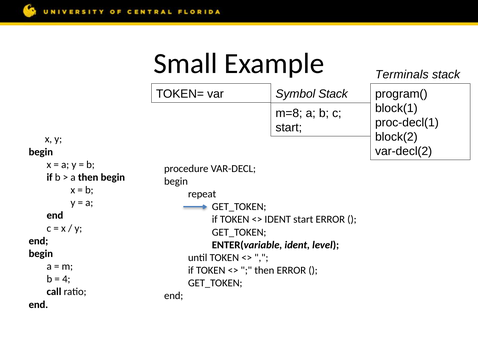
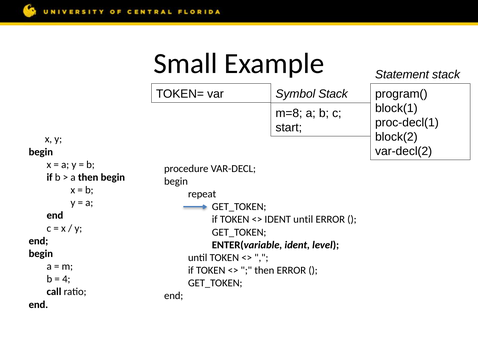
Terminals: Terminals -> Statement (402, 75)
IDENT start: start -> until (303, 220)
